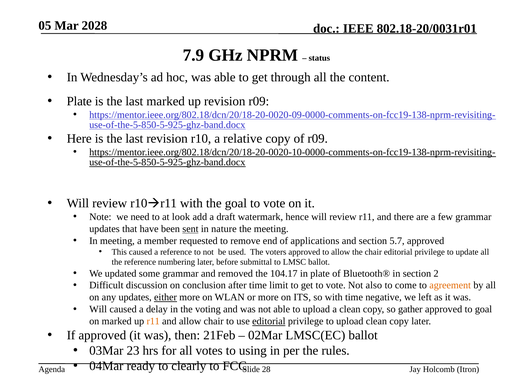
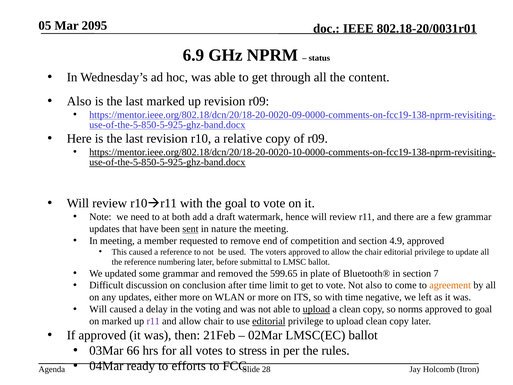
2028: 2028 -> 2095 (94, 26)
7.9: 7.9 -> 6.9 (193, 55)
Plate: Plate -> Also (79, 101)
look: look -> both (181, 217)
applications: applications -> competition (315, 241)
5.7: 5.7 -> 4.9 (397, 241)
104.17: 104.17 -> 599.65 (284, 273)
2: 2 -> 7 (436, 273)
either underline: present -> none (165, 297)
upload underline: none -> present (316, 309)
gather: gather -> norms (410, 309)
r11 colour: orange -> purple (153, 321)
23: 23 -> 66 (133, 350)
using: using -> stress (253, 350)
clearly: clearly -> efforts (189, 366)
